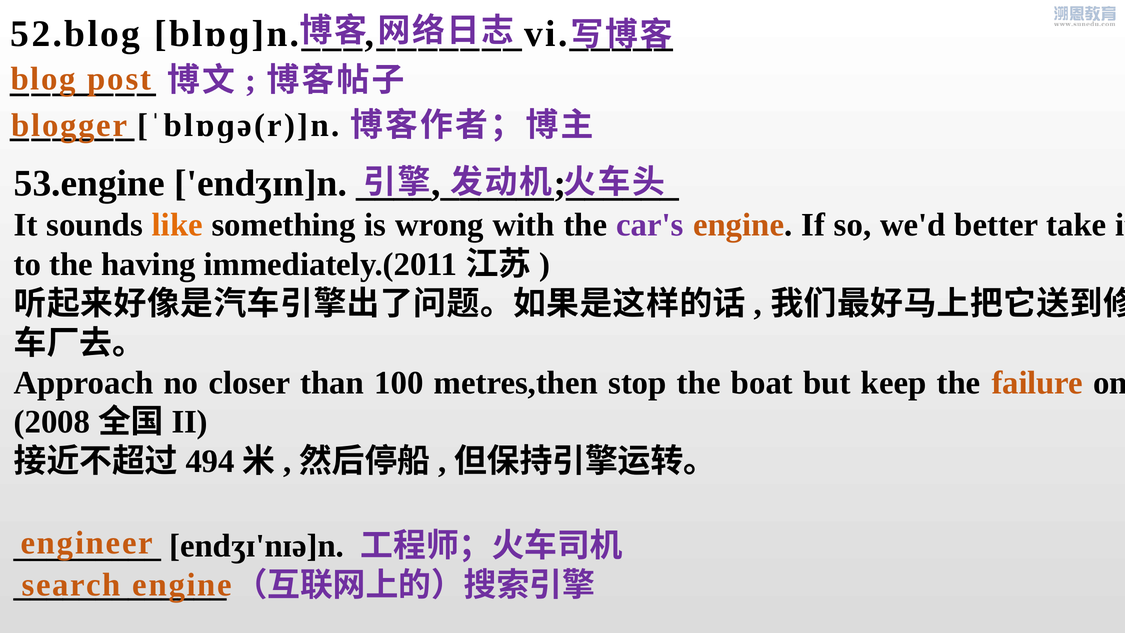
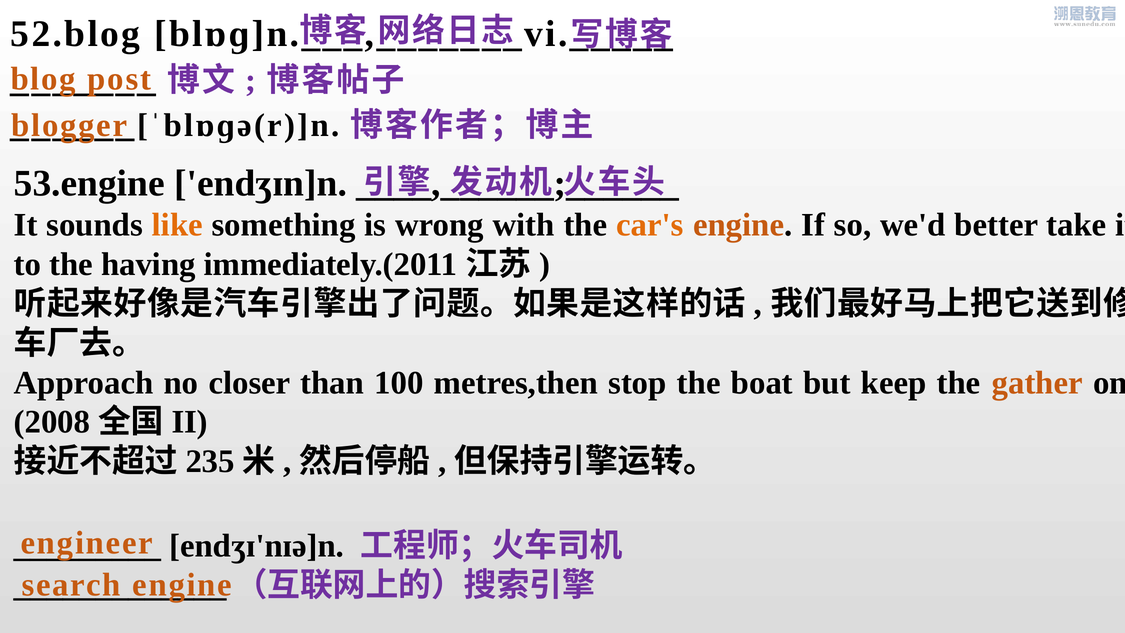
car's colour: purple -> orange (650, 225)
failure: failure -> gather (1037, 383)
494: 494 -> 235 (210, 461)
